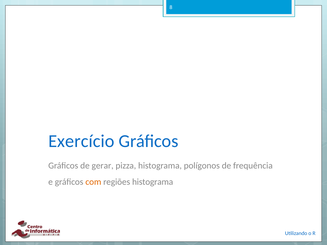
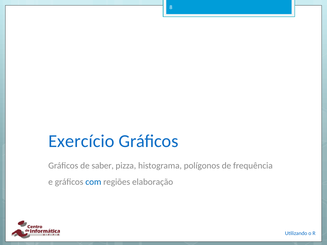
gerar: gerar -> saber (103, 166)
com colour: orange -> blue (93, 182)
regiões histograma: histograma -> elaboração (153, 182)
